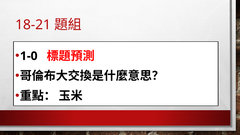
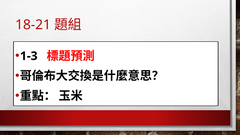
1-0: 1-0 -> 1-3 (29, 56)
